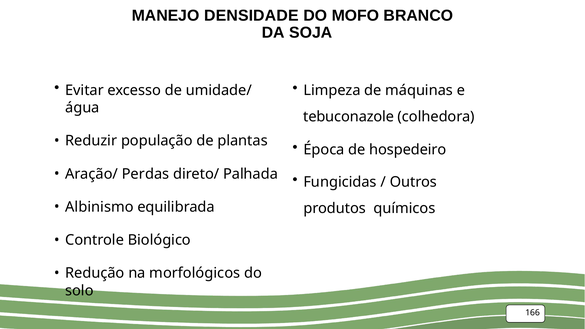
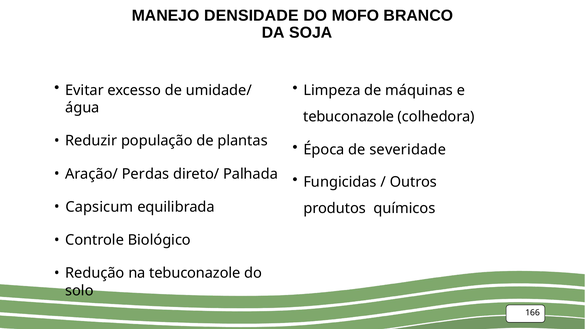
hospedeiro: hospedeiro -> severidade (408, 150)
Albinismo: Albinismo -> Capsicum (99, 207)
na morfológicos: morfológicos -> tebuconazole (195, 273)
